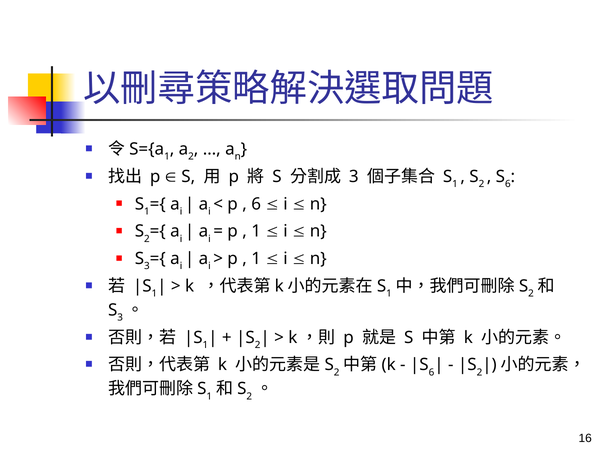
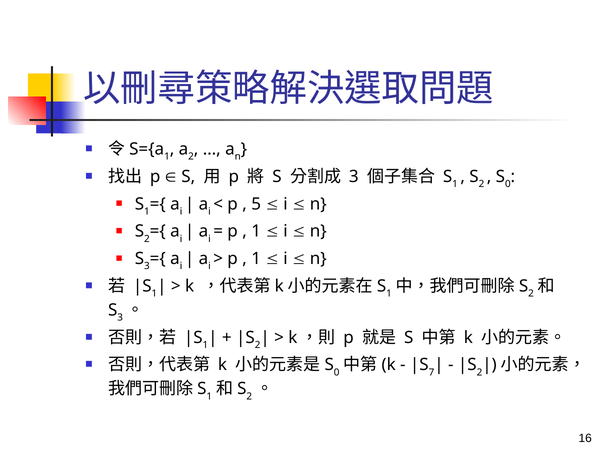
6: 6 -> 0 (508, 184)
6: 6 -> 5 (256, 204)
2: 2 -> 0 (337, 372)
6: 6 -> 7 (432, 372)
